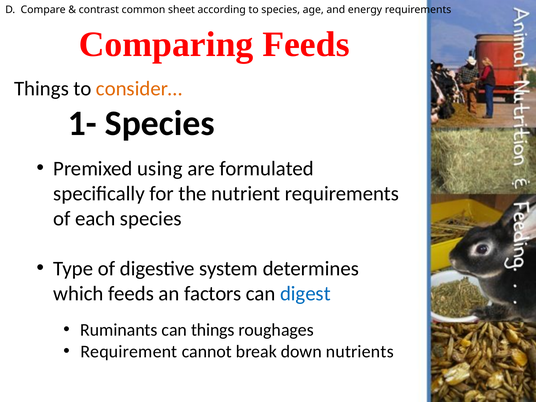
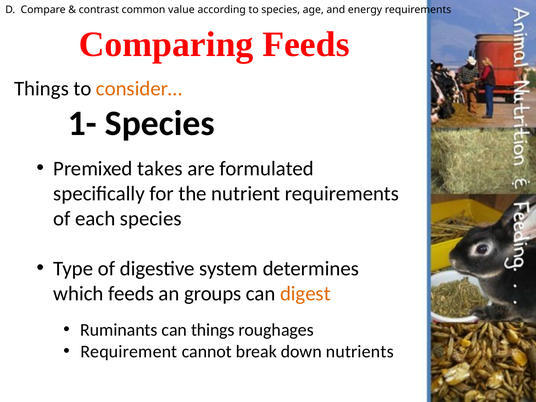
sheet: sheet -> value (181, 10)
using: using -> takes (160, 168)
factors: factors -> groups (213, 294)
digest colour: blue -> orange (305, 294)
